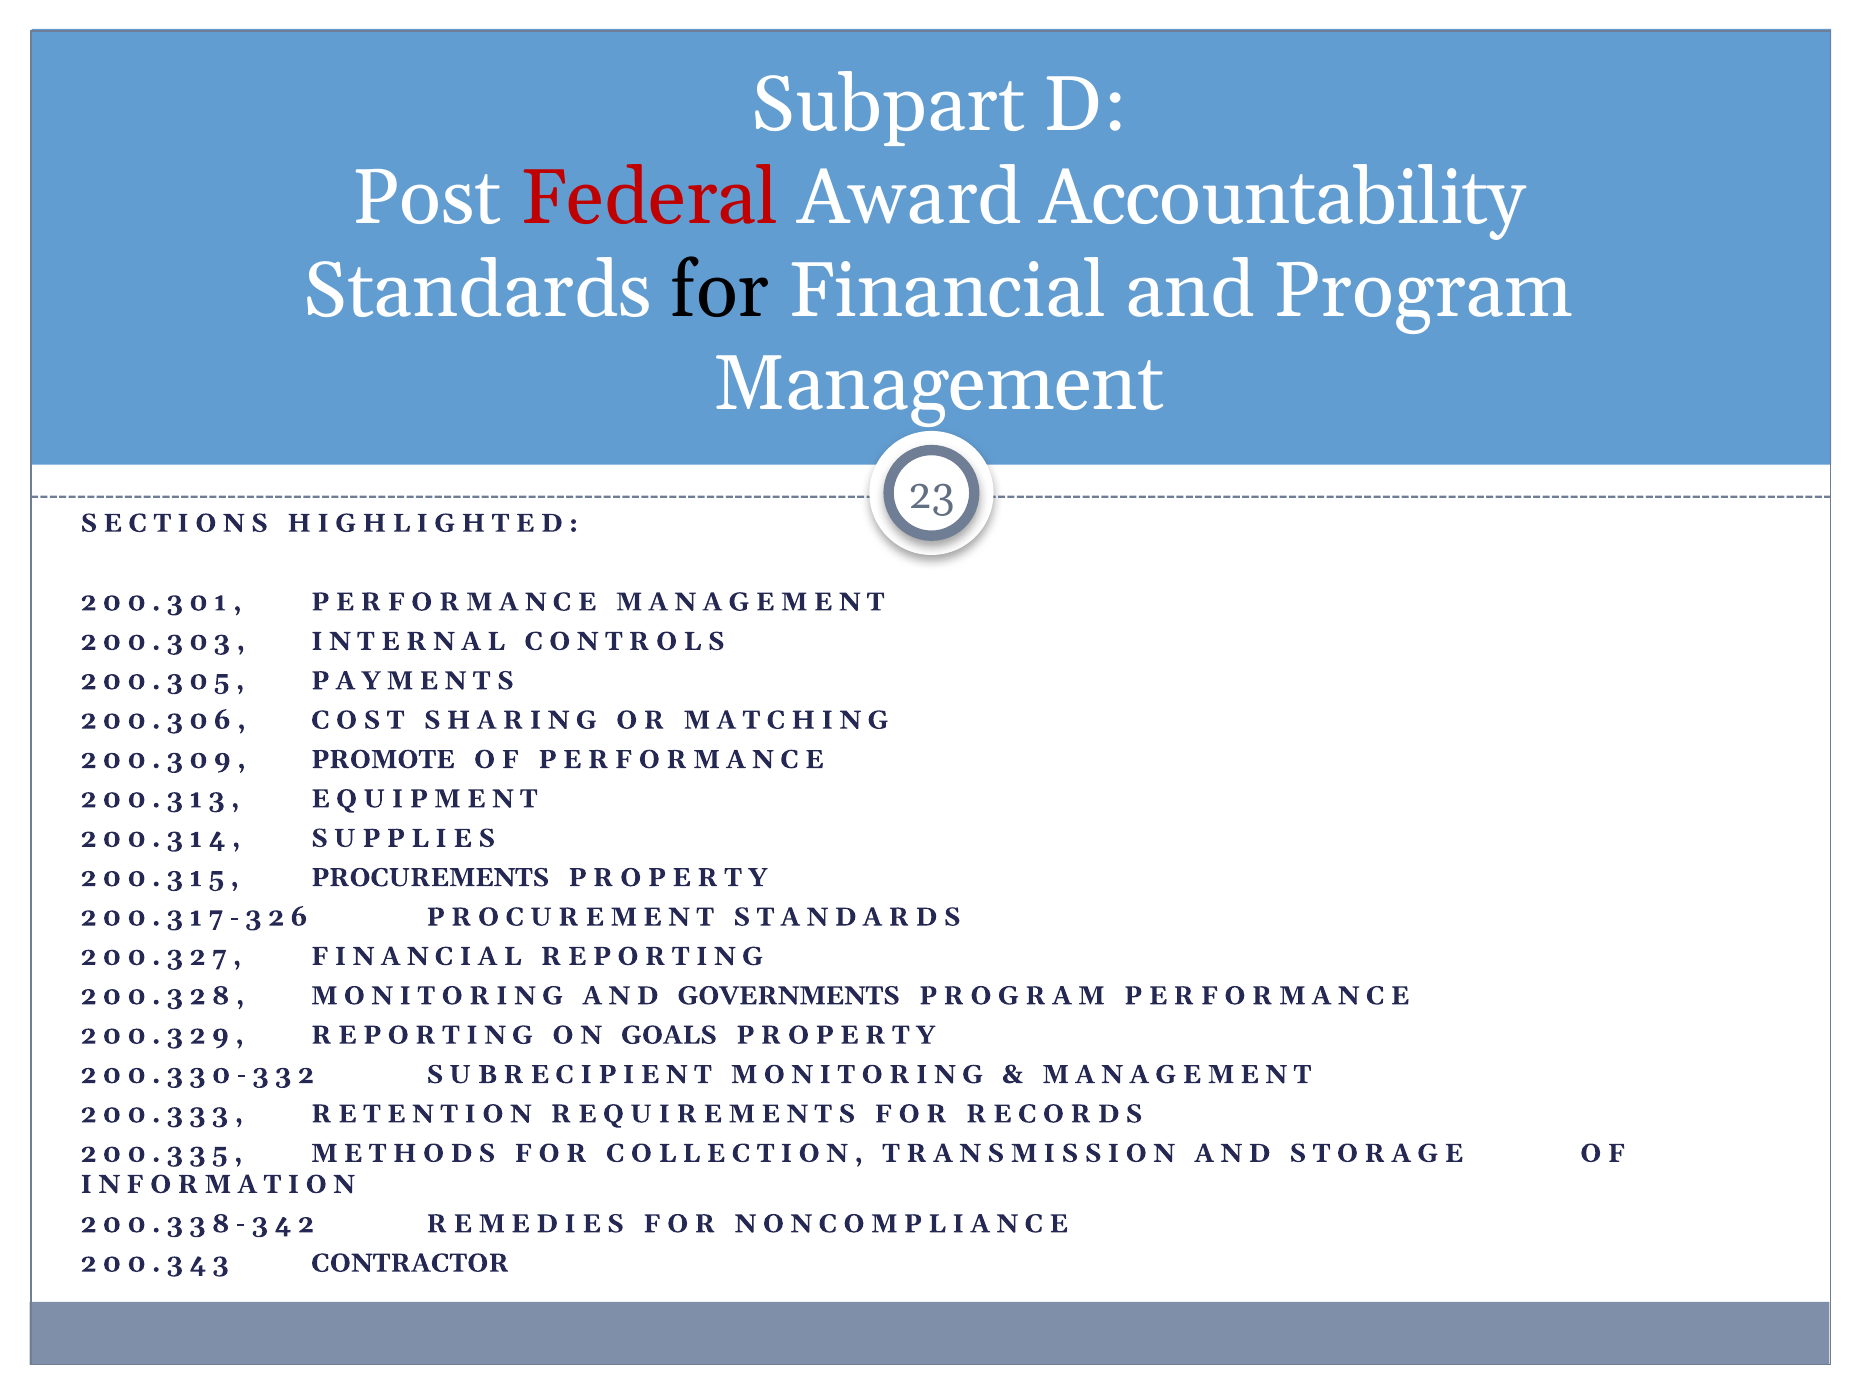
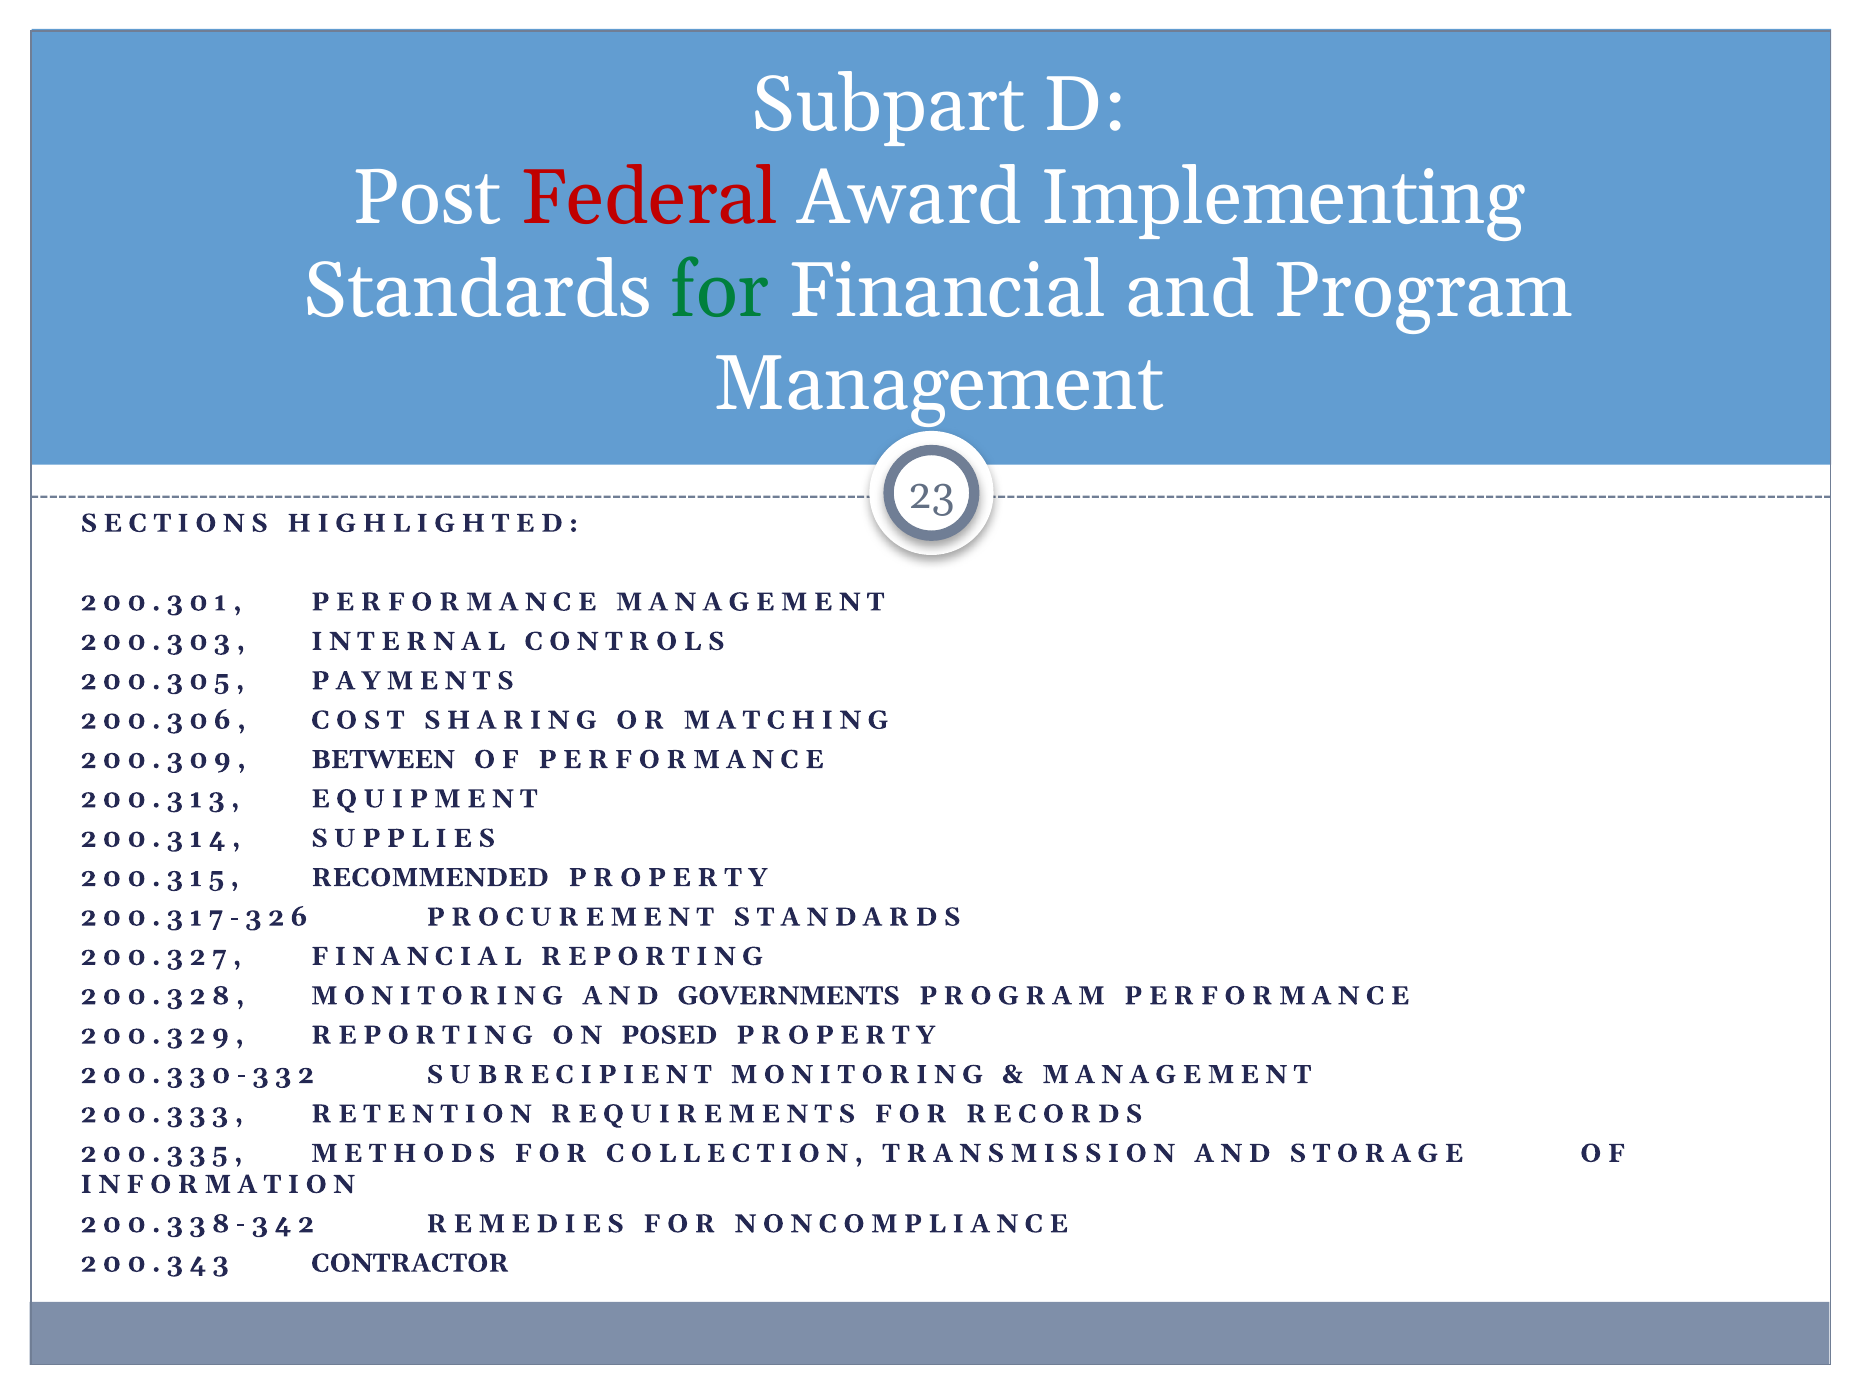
Accountability: Accountability -> Implementing (1283, 198)
for colour: black -> green (720, 291)
PROMOTE: PROMOTE -> BETWEEN (383, 760)
PROCUREMENTS: PROCUREMENTS -> RECOMMENDED (430, 878)
GOALS: GOALS -> POSED (669, 1035)
